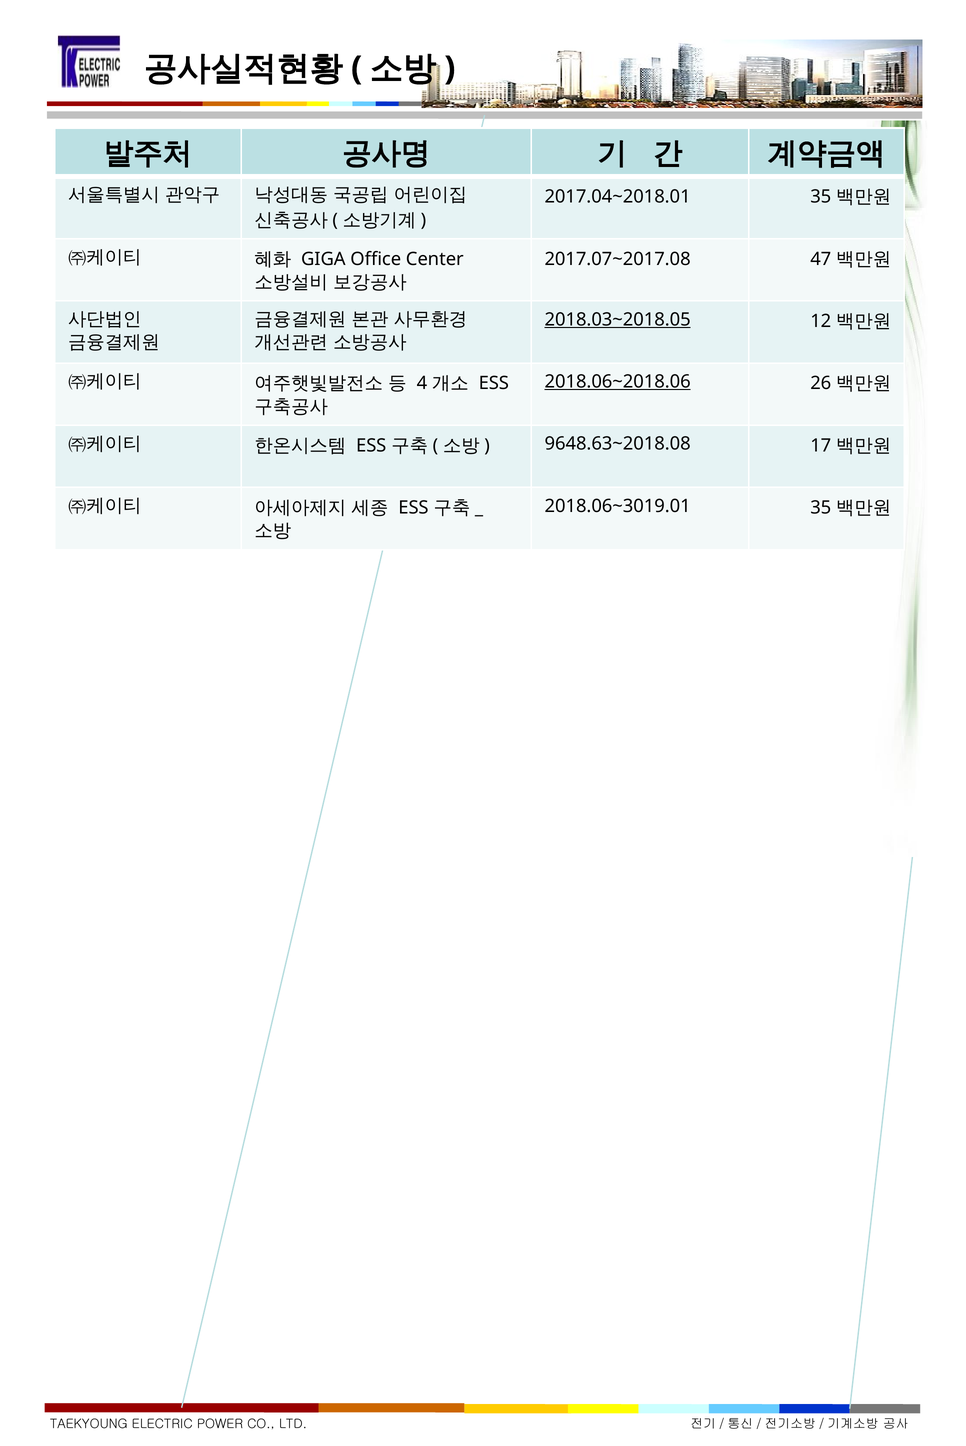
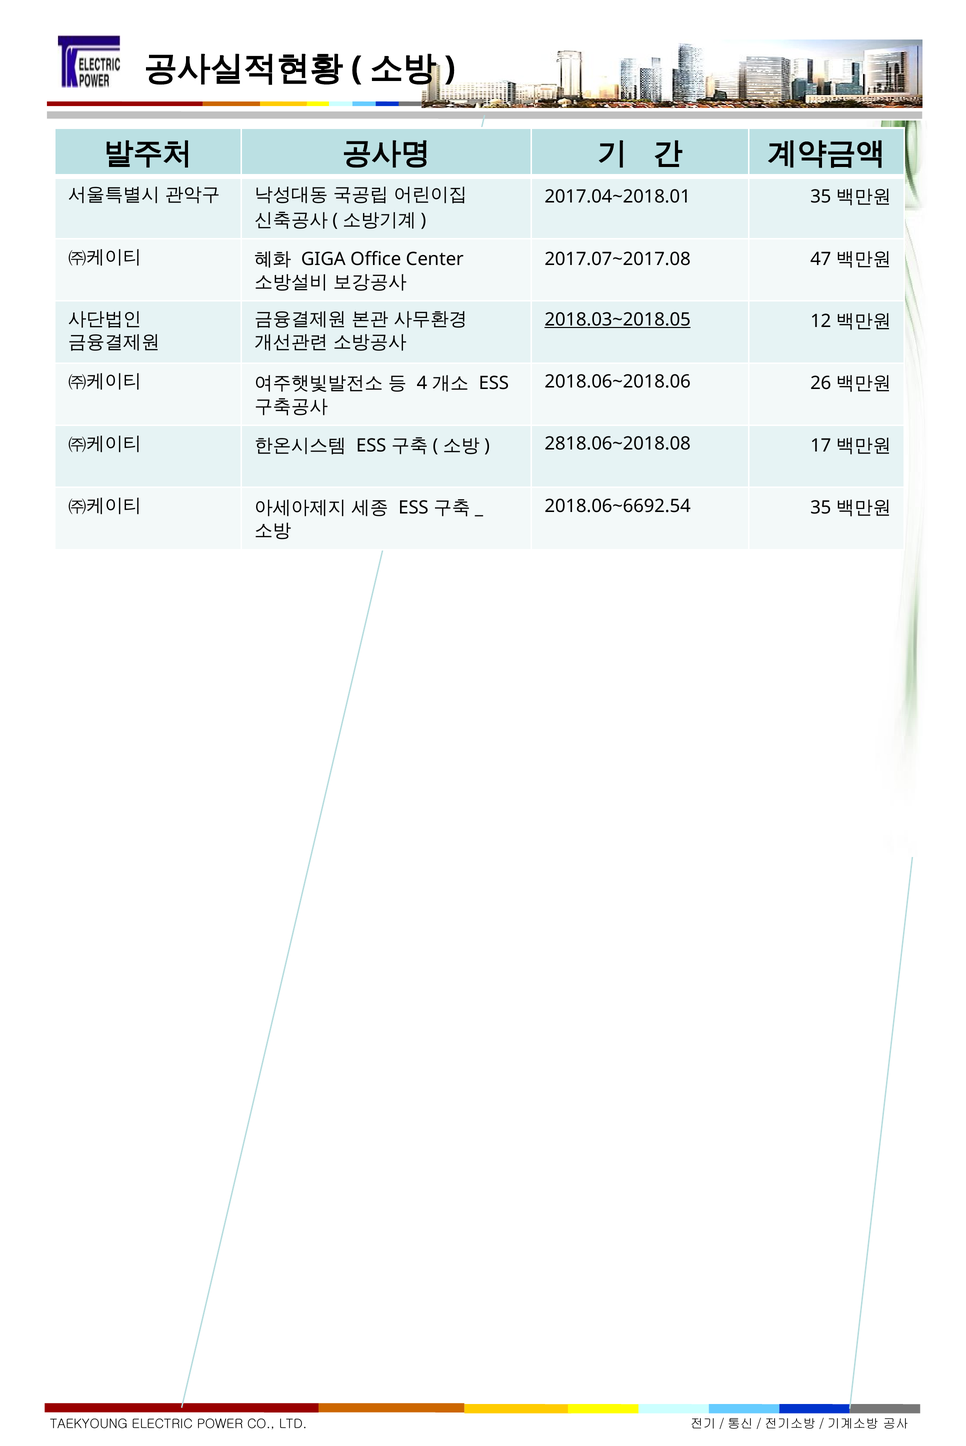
2018.06~2018.06 underline: present -> none (618, 382)
9648.63~2018.08: 9648.63~2018.08 -> 2818.06~2018.08 (618, 444)
2018.06~3019.01: 2018.06~3019.01 -> 2018.06~6692.54 (618, 506)
